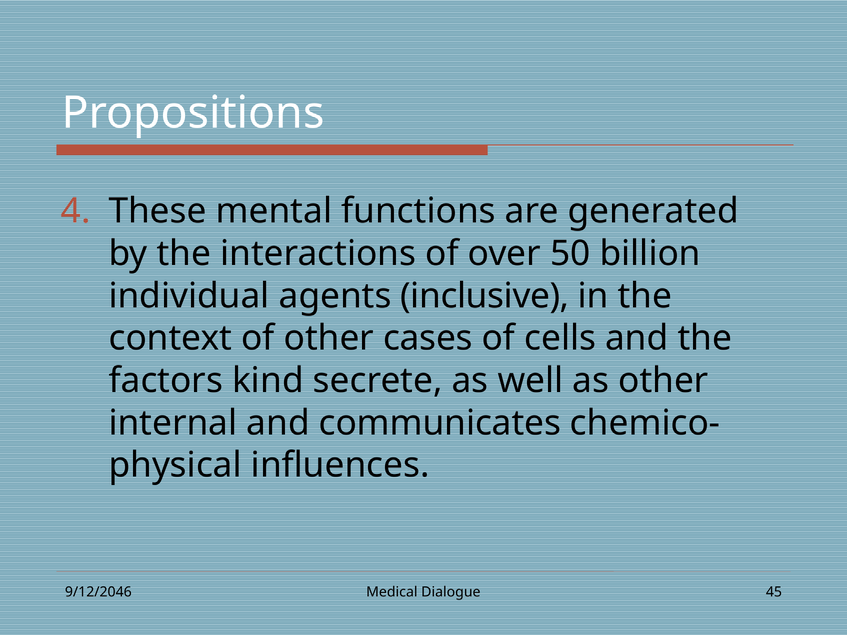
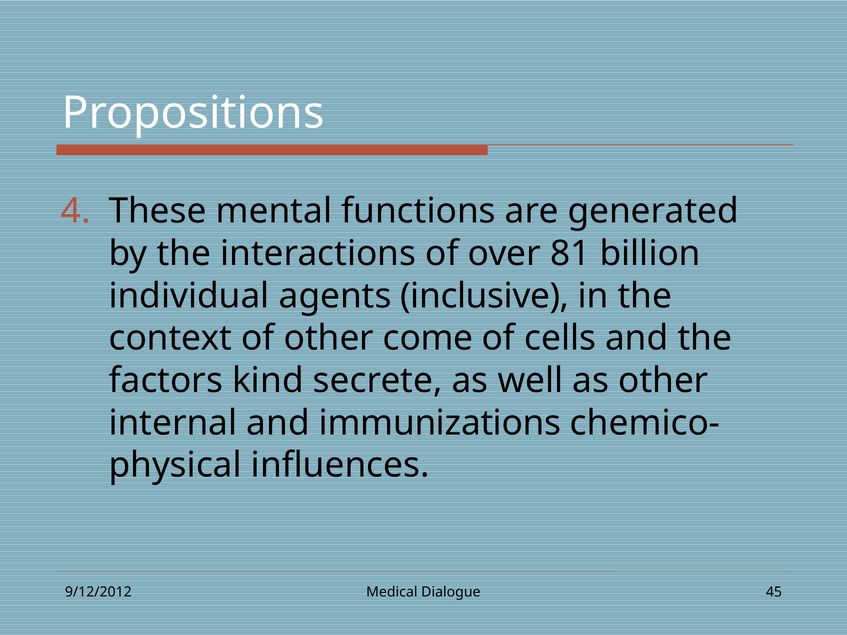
50: 50 -> 81 (570, 254)
cases: cases -> come (428, 338)
communicates: communicates -> immunizations (440, 423)
9/12/2046: 9/12/2046 -> 9/12/2012 (98, 592)
